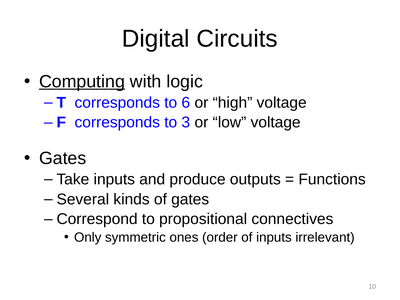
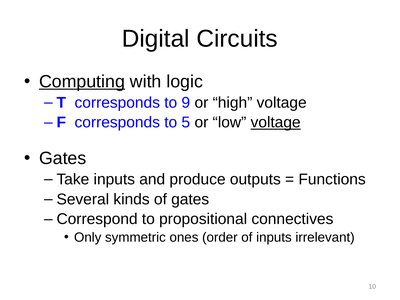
6: 6 -> 9 (186, 103)
3: 3 -> 5 (186, 123)
voltage underline: none -> present (276, 123)
